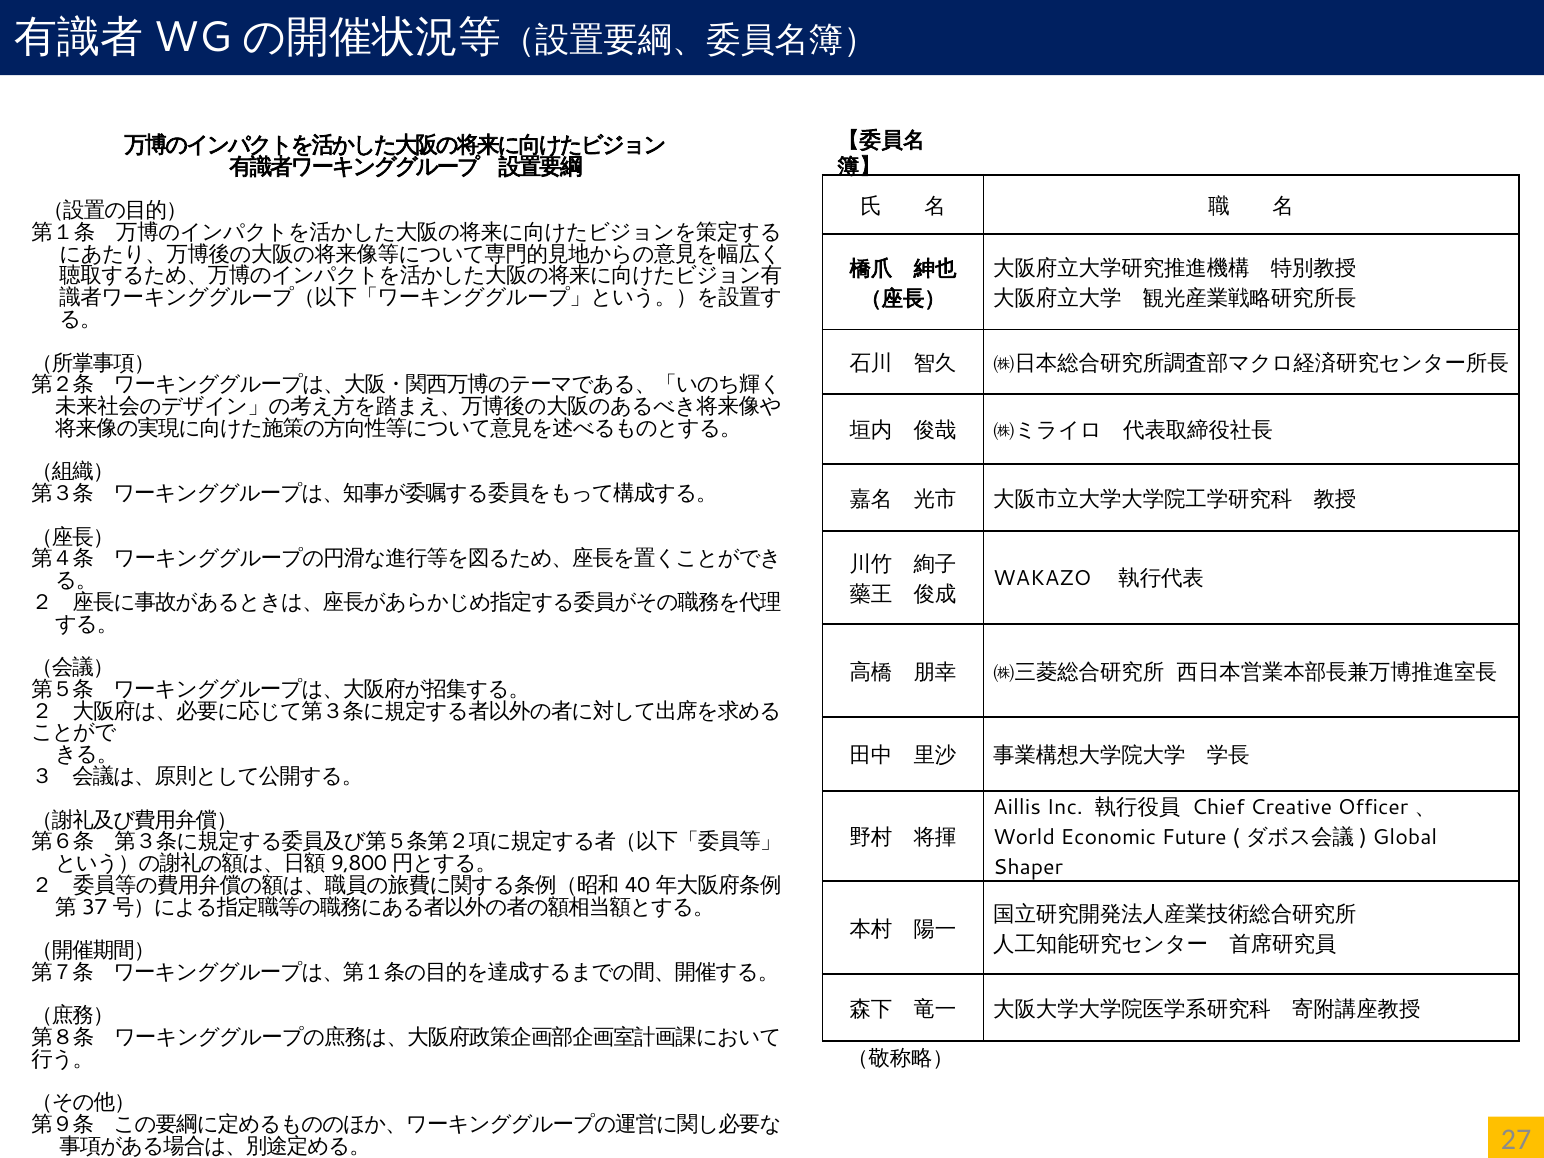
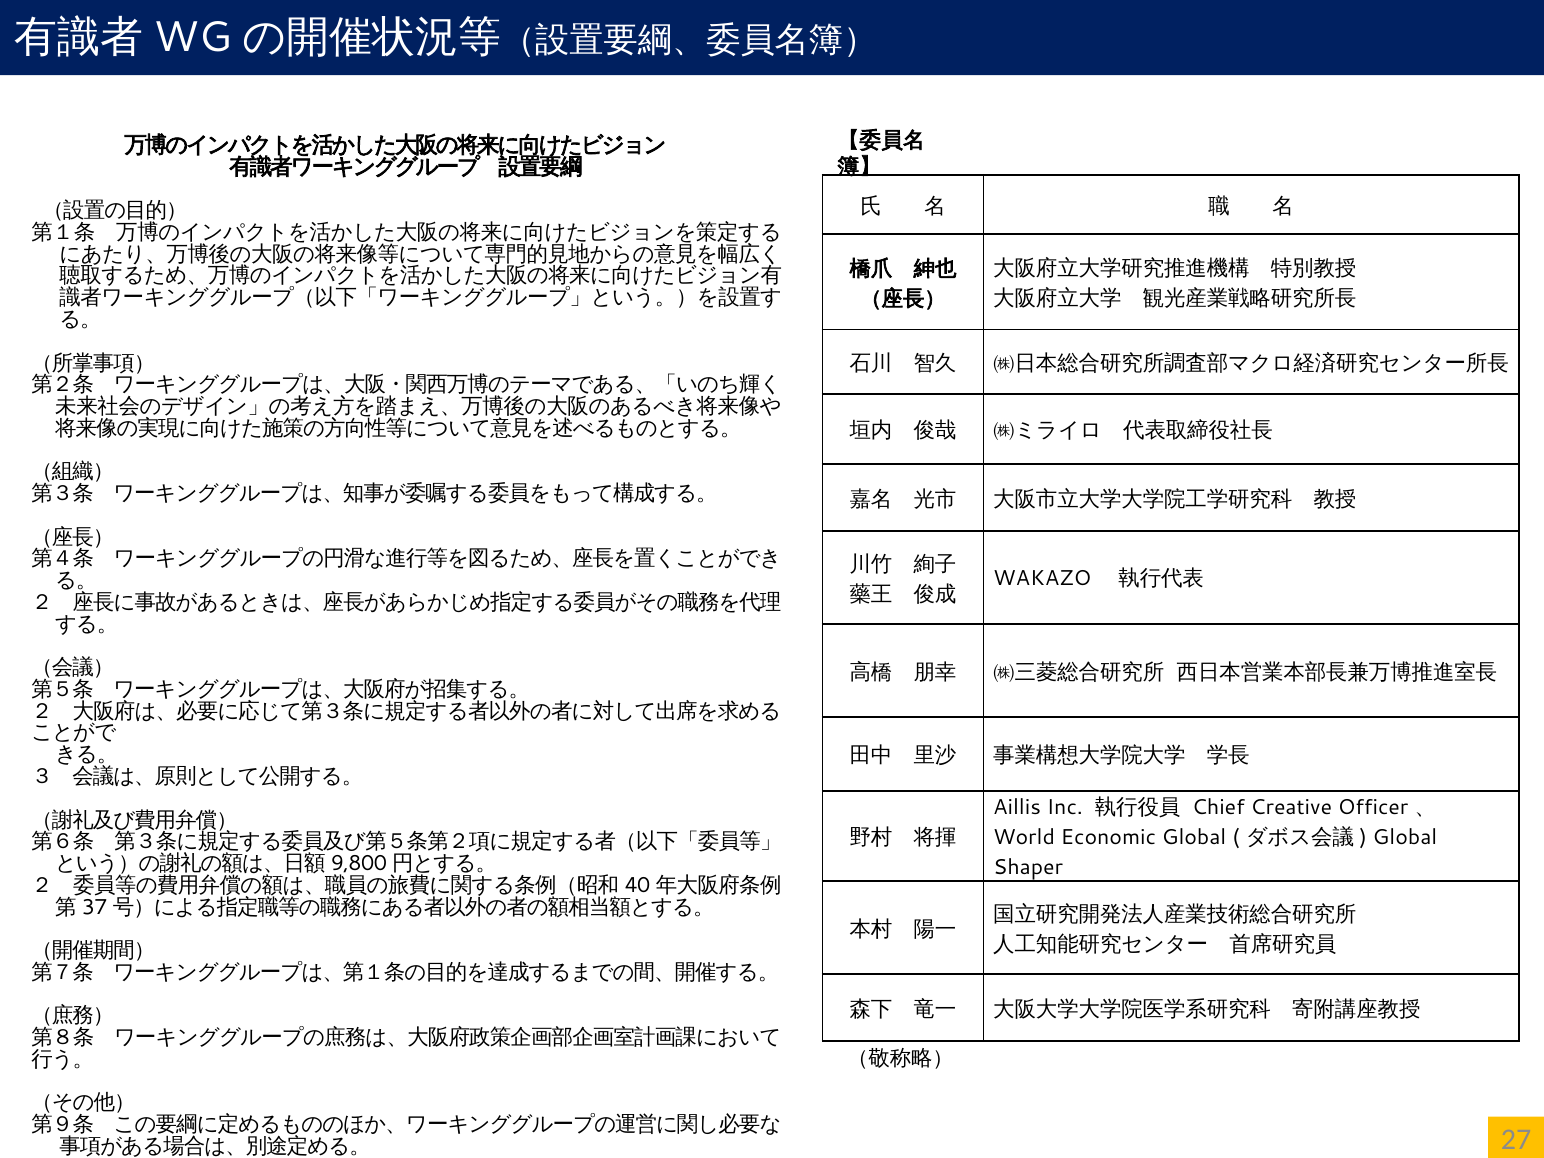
Economic Future: Future -> Global (1194, 837)
